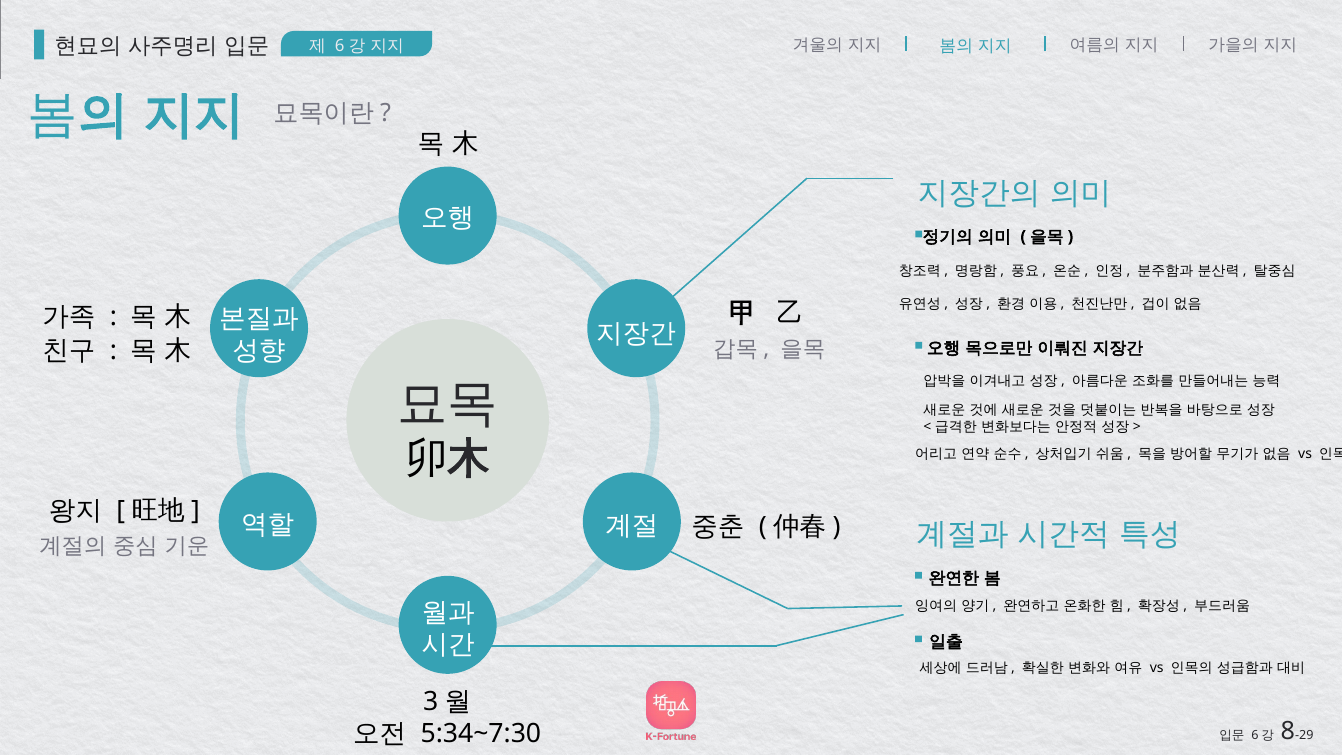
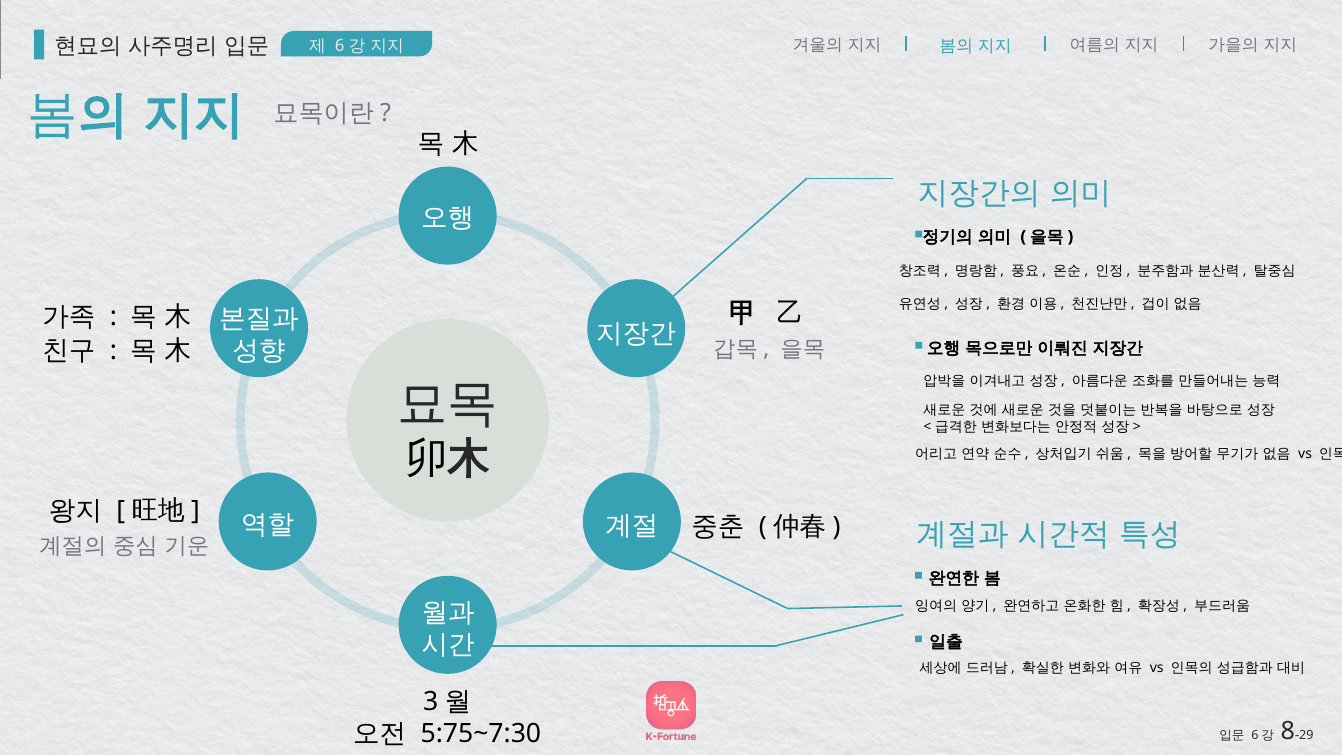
5:34~7:30: 5:34~7:30 -> 5:75~7:30 (481, 734)
